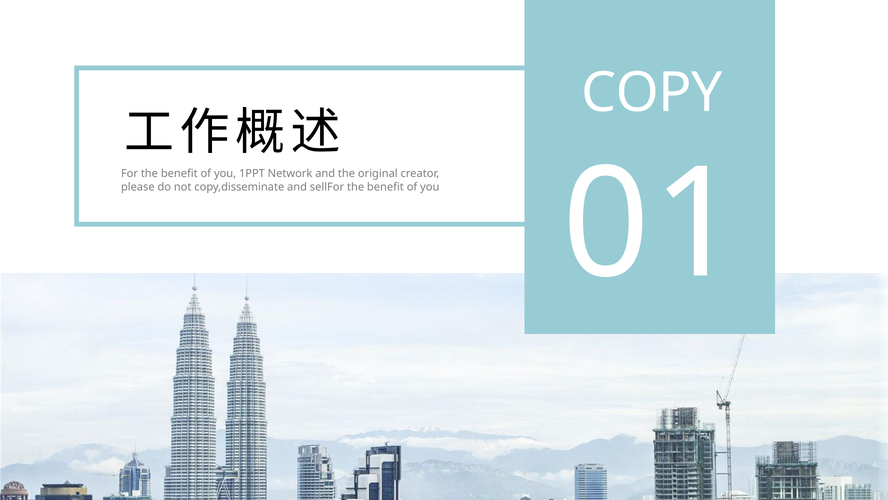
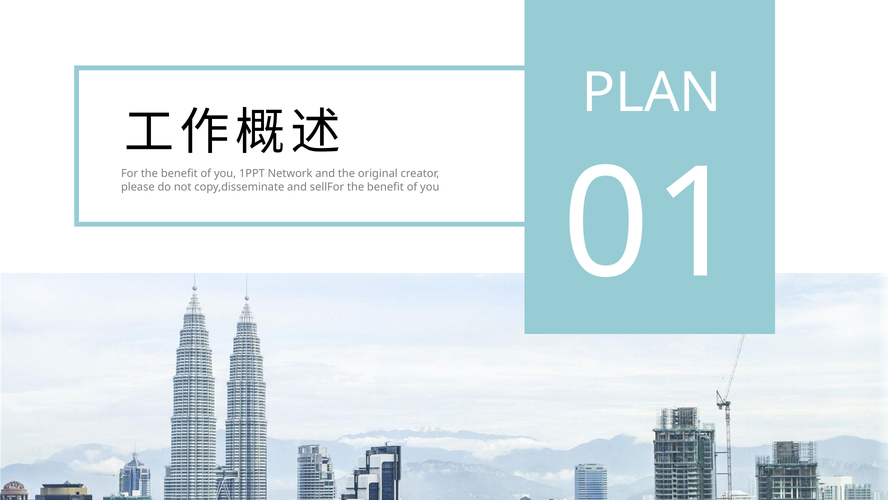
COPY: COPY -> PLAN (652, 93)
